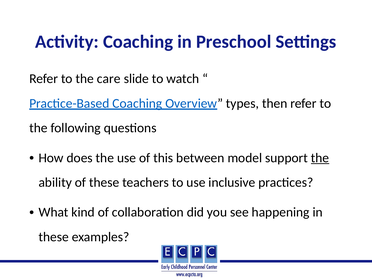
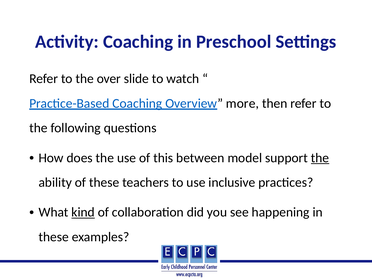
care: care -> over (109, 79)
types: types -> more (242, 103)
kind underline: none -> present (83, 212)
